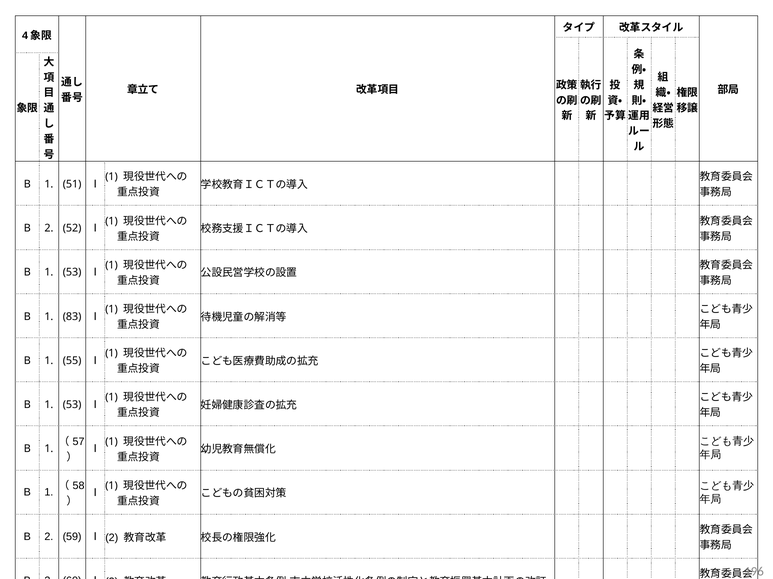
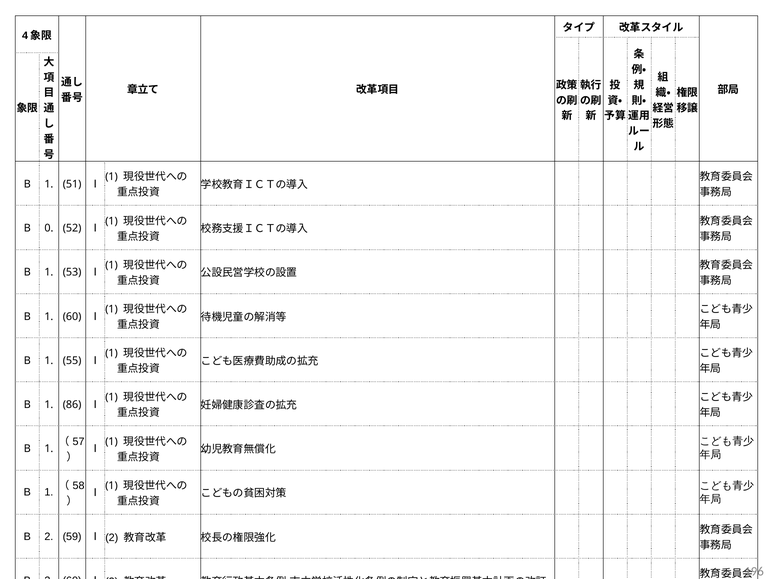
2: 2 -> 0 (49, 229)
1 83: 83 -> 60 (72, 317)
53: 53 -> 86 (72, 405)
